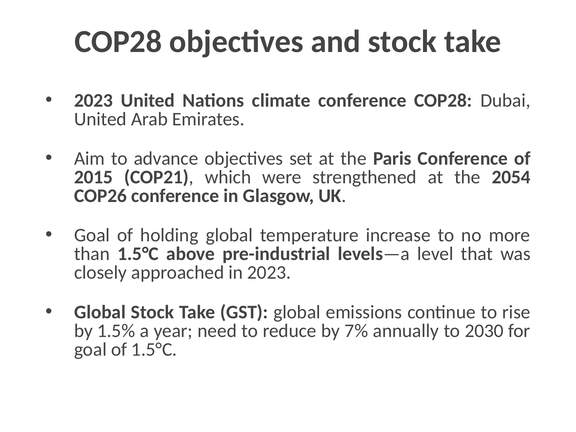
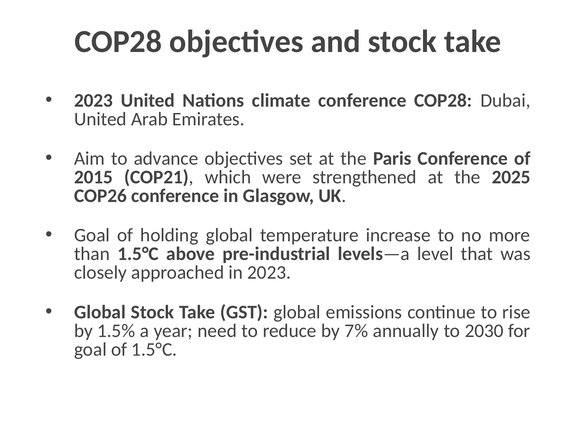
2054: 2054 -> 2025 (511, 177)
